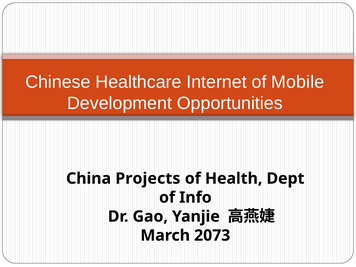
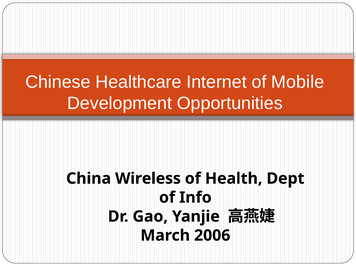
Projects: Projects -> Wireless (148, 178)
2073: 2073 -> 2006 (212, 235)
